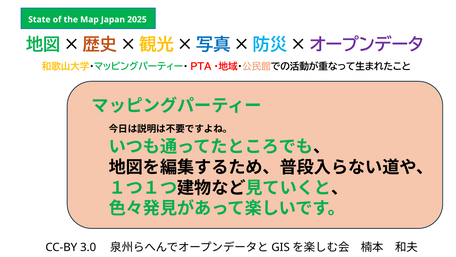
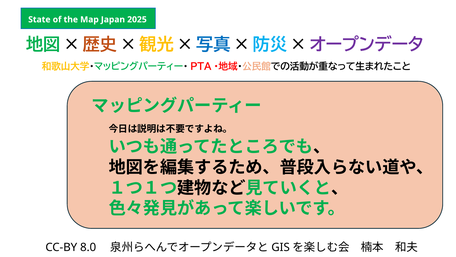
3.0: 3.0 -> 8.0 (88, 247)
